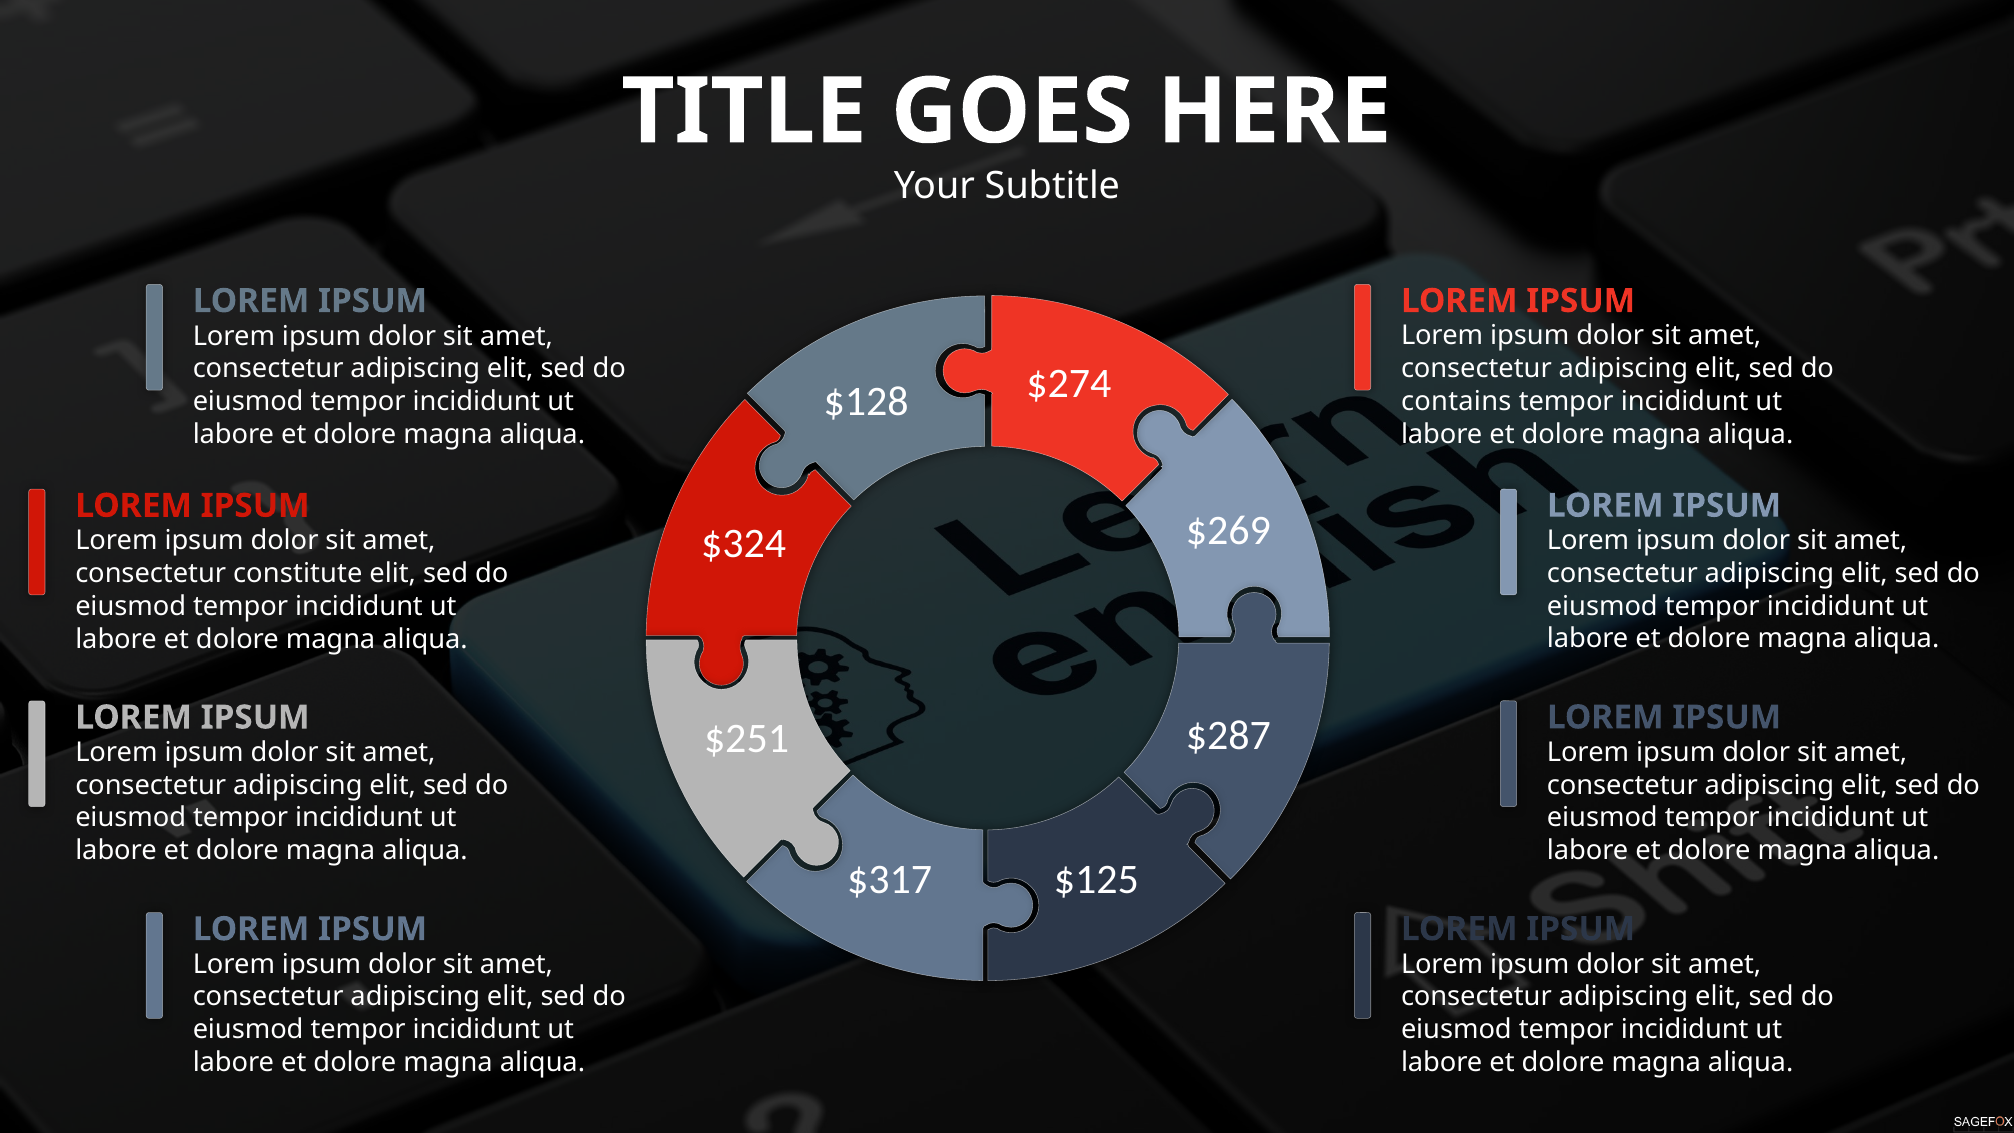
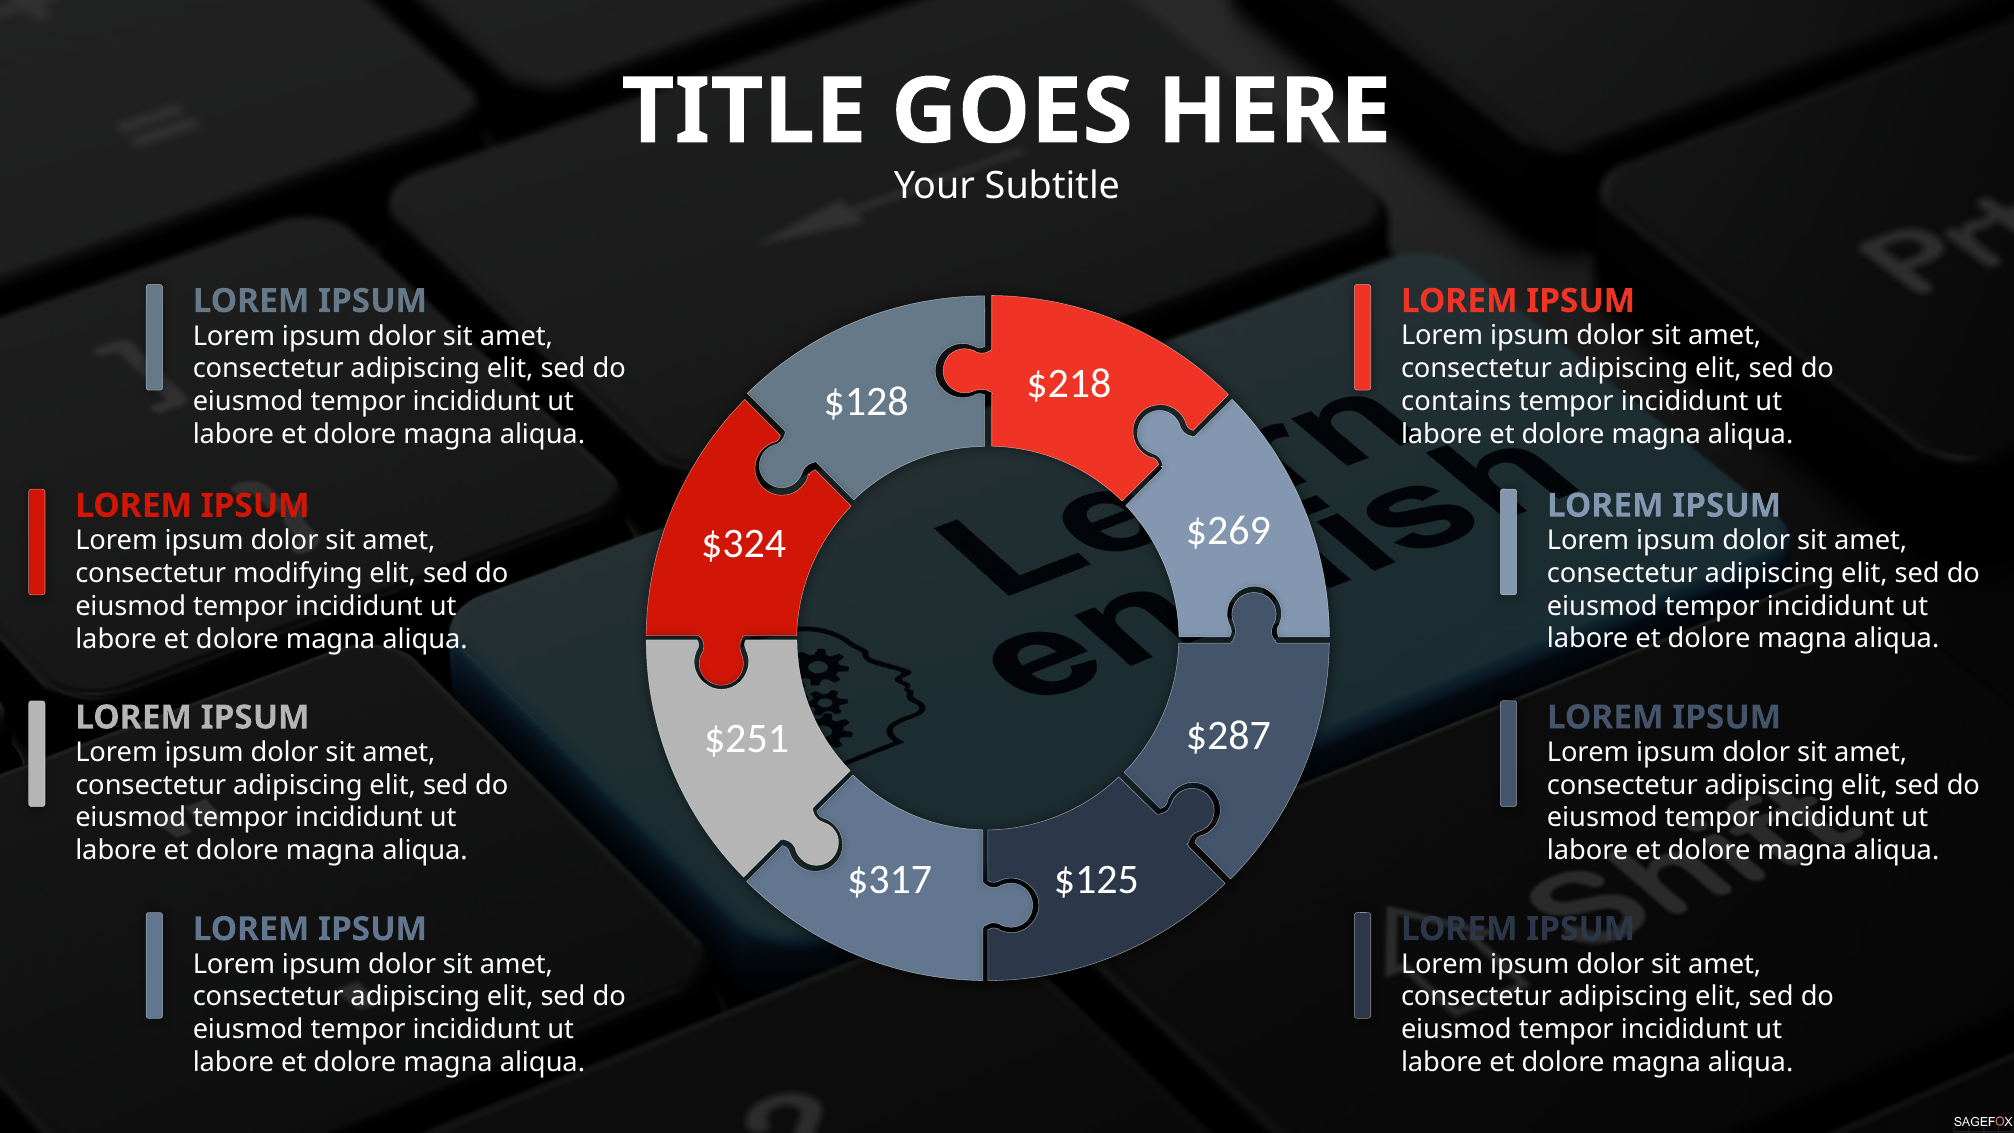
$274: $274 -> $218 (1069, 383)
constitute: constitute -> modifying (298, 573)
